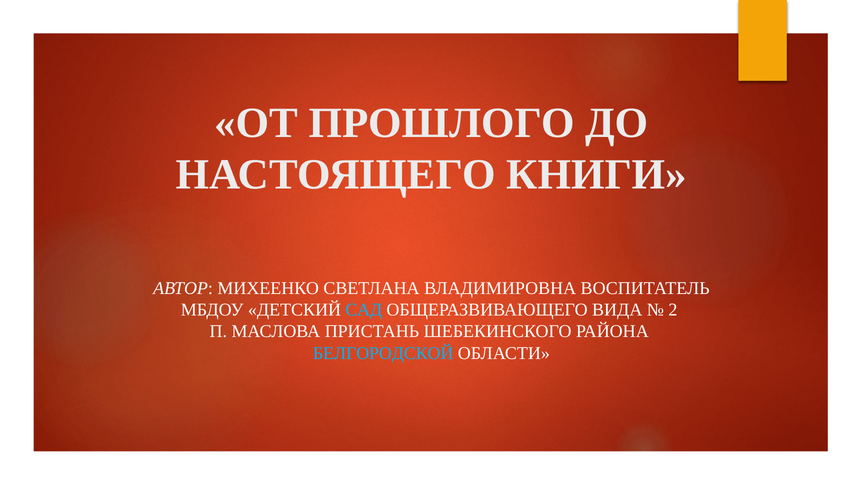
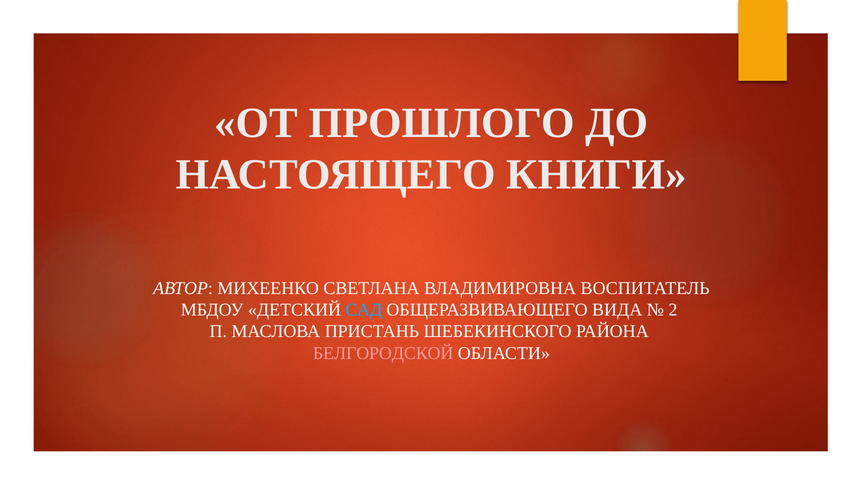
БЕЛГОРОДСКОЙ colour: light blue -> pink (383, 353)
